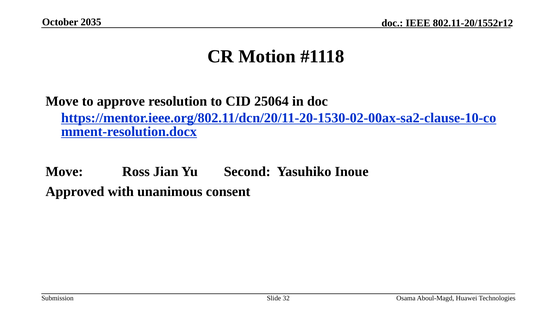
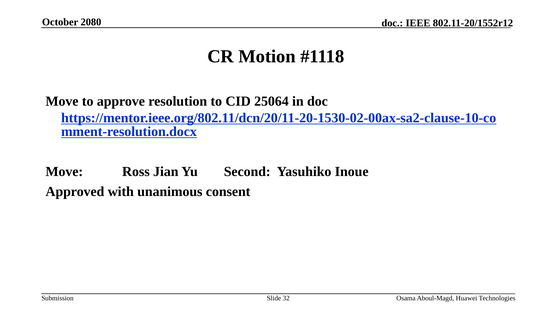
2035: 2035 -> 2080 (91, 22)
